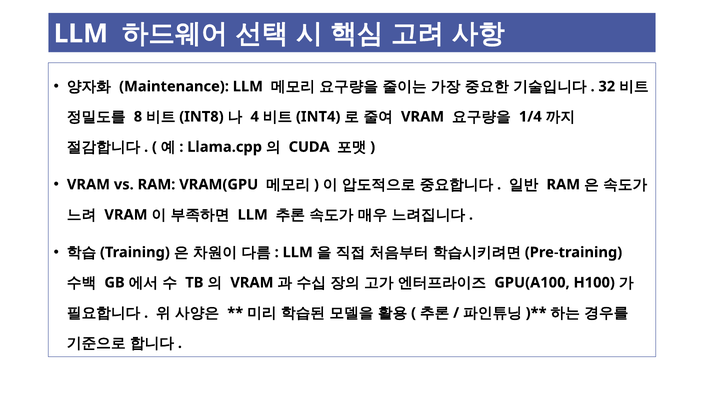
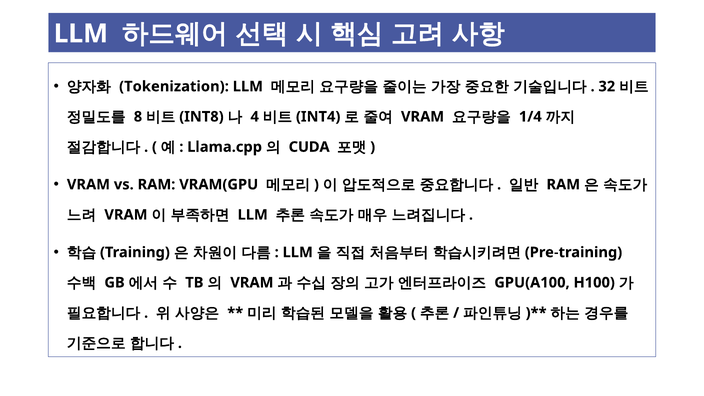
Maintenance: Maintenance -> Tokenization (174, 86)
